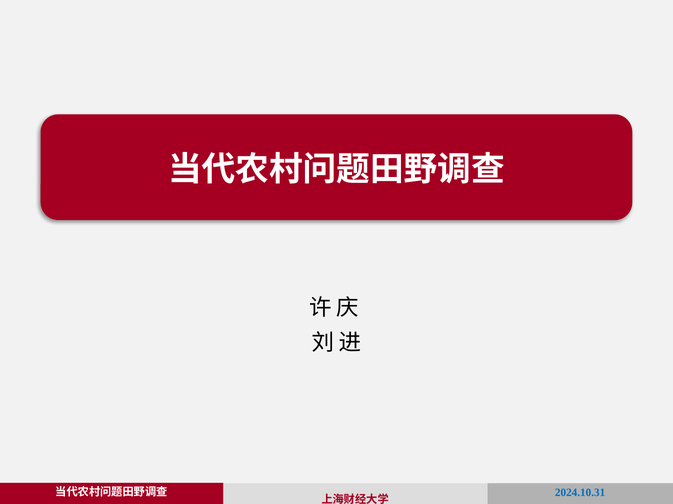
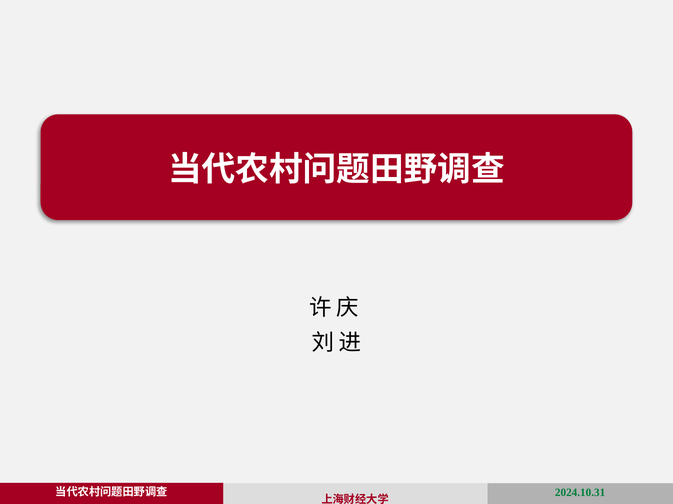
2024.10.31 colour: blue -> green (580, 493)
